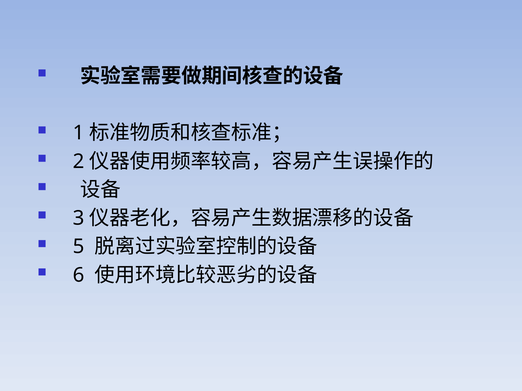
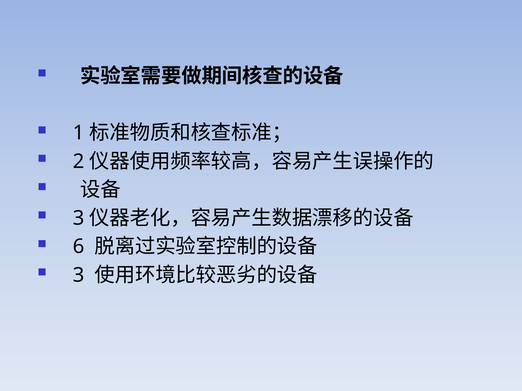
5: 5 -> 6 (79, 247)
6: 6 -> 3 (79, 275)
